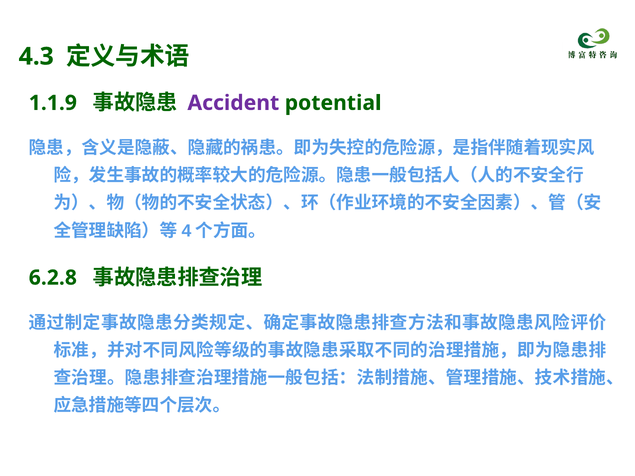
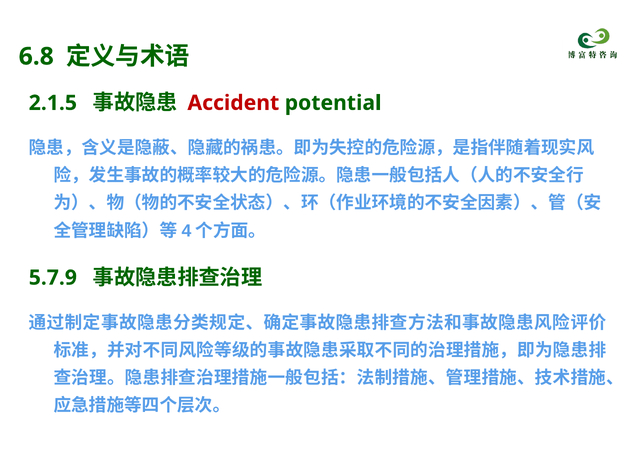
4.3: 4.3 -> 6.8 (36, 56)
1.1.9: 1.1.9 -> 2.1.5 (53, 103)
Accident colour: purple -> red (233, 103)
6.2.8: 6.2.8 -> 5.7.9 (53, 278)
